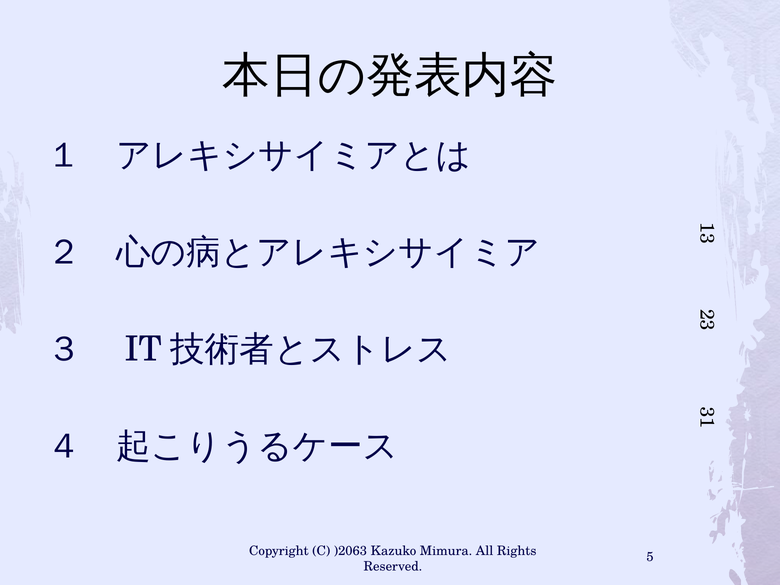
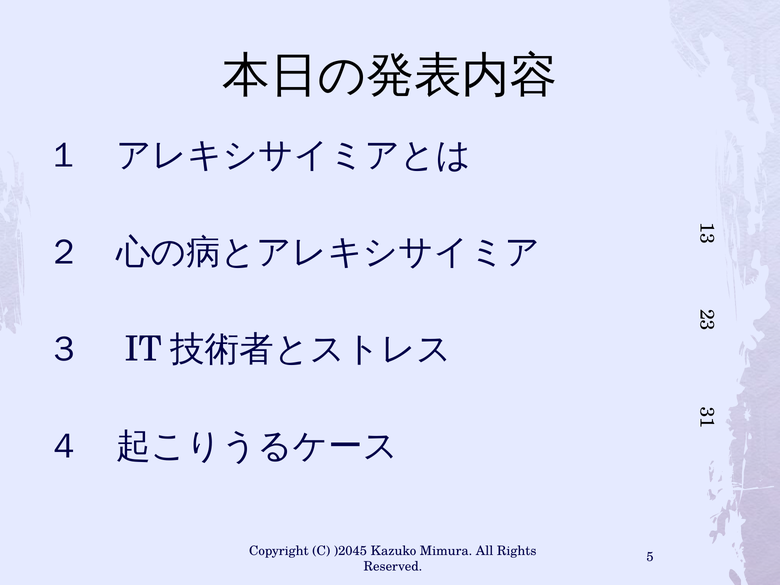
)2063: )2063 -> )2045 (350, 551)
